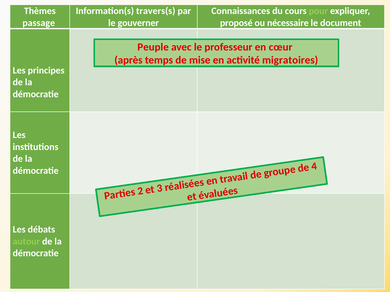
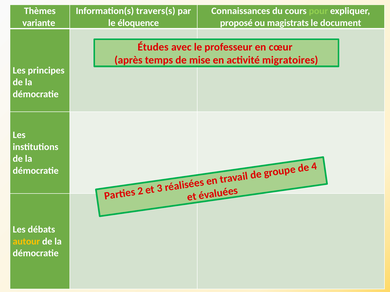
passage: passage -> variante (39, 23)
gouverner: gouverner -> éloquence (138, 23)
nécessaire: nécessaire -> magistrats (288, 23)
Peuple: Peuple -> Études (153, 47)
autour colour: light green -> yellow (26, 242)
